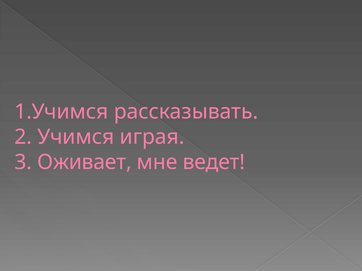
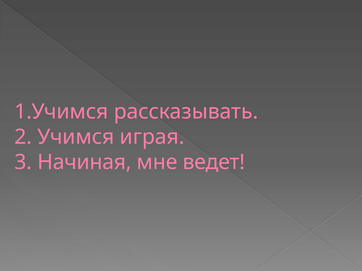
Оживает: Оживает -> Начиная (84, 163)
